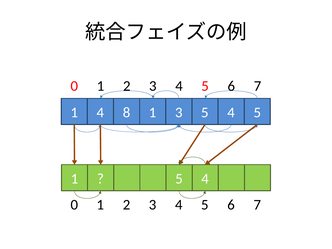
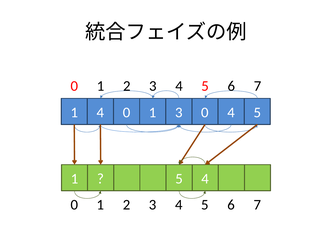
1 4 8: 8 -> 0 (127, 112)
3 5: 5 -> 0 (205, 112)
